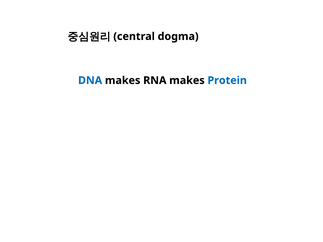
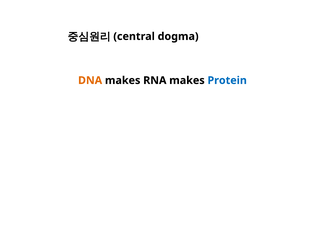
DNA colour: blue -> orange (90, 81)
